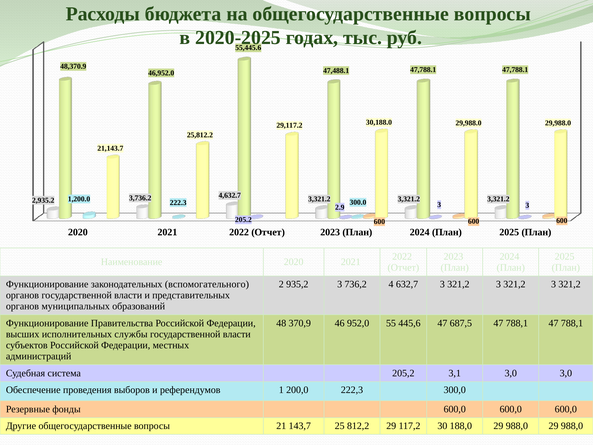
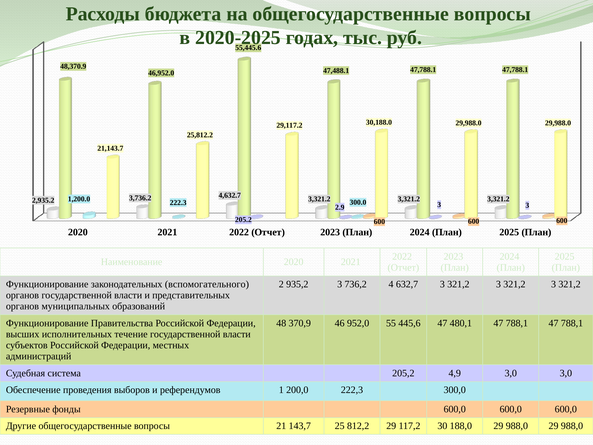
687,5: 687,5 -> 480,1 (461, 323)
службы: службы -> течение (131, 334)
3,1: 3,1 -> 4,9 (455, 373)
